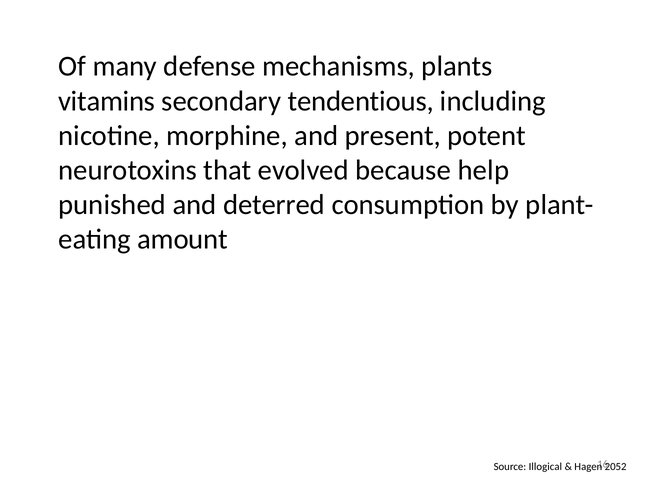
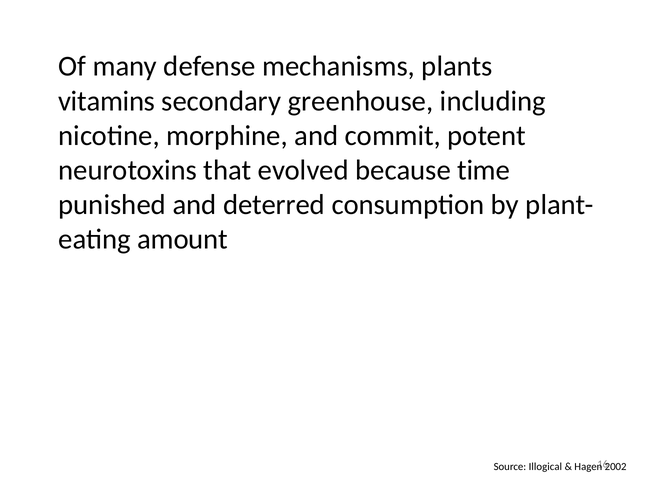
tendentious: tendentious -> greenhouse (361, 101)
present: present -> commit (393, 135)
help: help -> time (484, 170)
2052: 2052 -> 2002 (616, 466)
